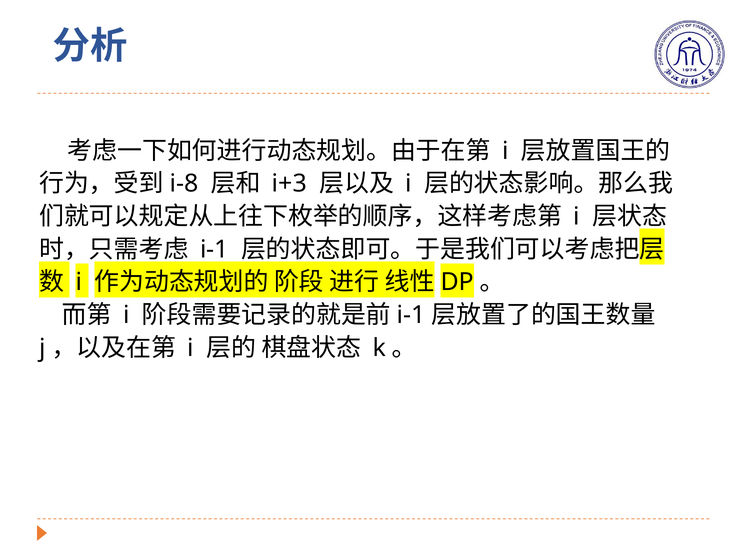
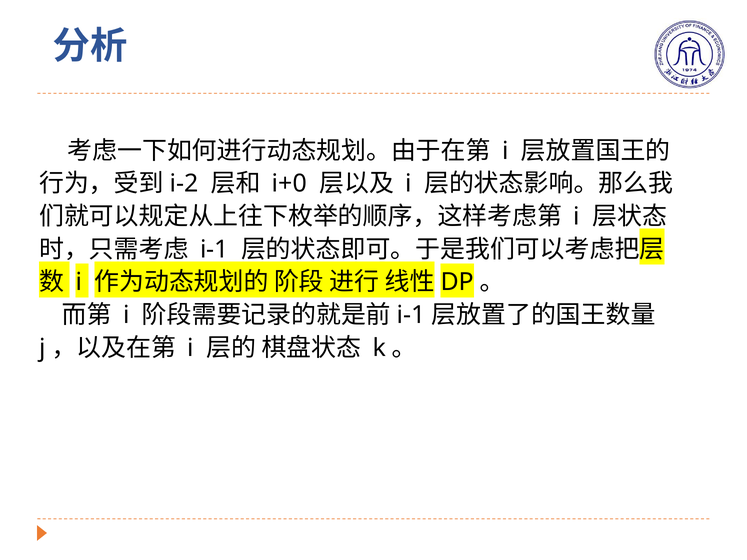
i-8: i-8 -> i-2 (184, 184)
i+3: i+3 -> i+0 (289, 184)
